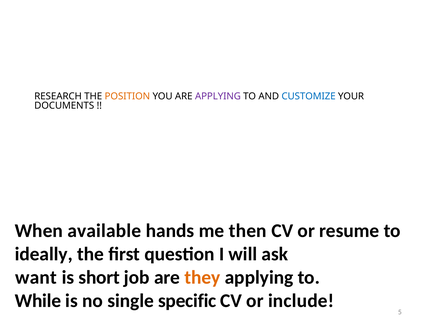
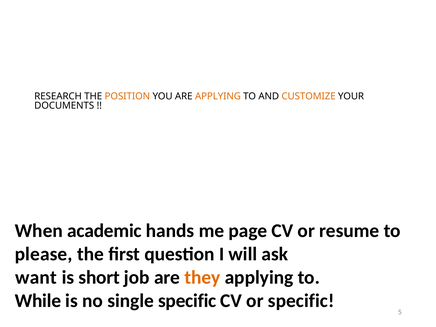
APPLYING colour: purple -> orange (218, 96)
CUSTOMIZE colour: blue -> orange (309, 96)
available: available -> academic (104, 231)
then: then -> page (248, 231)
ideally: ideally -> please (44, 254)
or include: include -> specific (301, 301)
